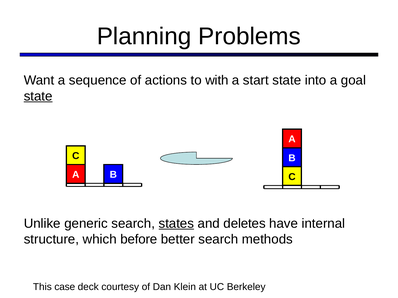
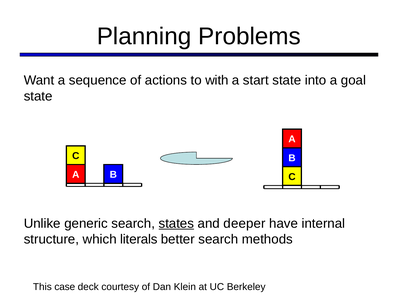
state underline: present -> none (38, 96)
deletes: deletes -> deeper (244, 224)
before: before -> literals (139, 240)
